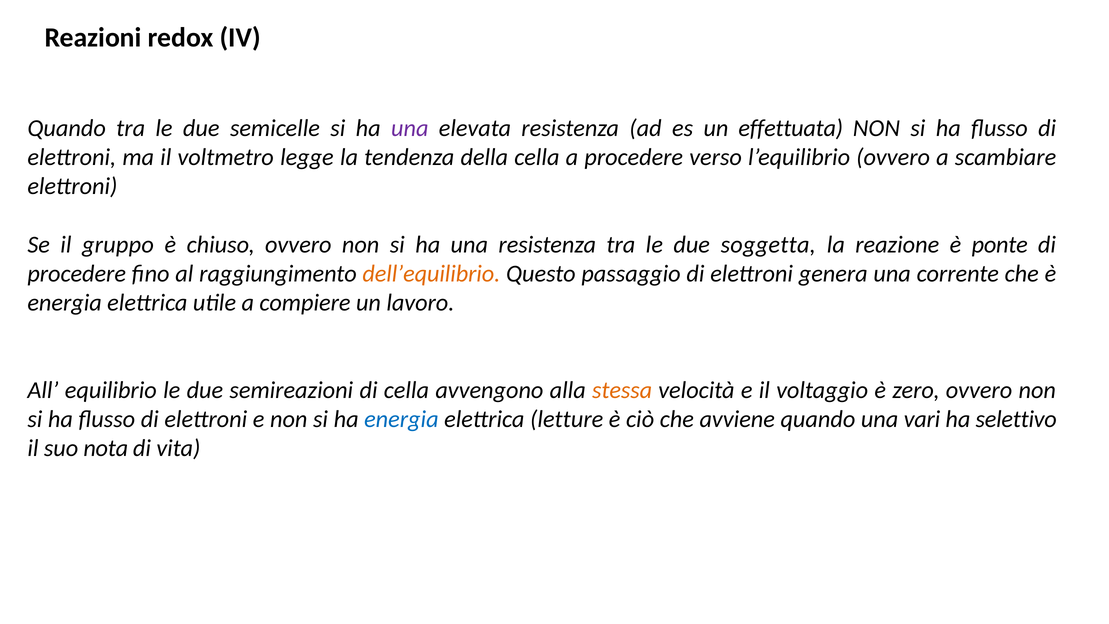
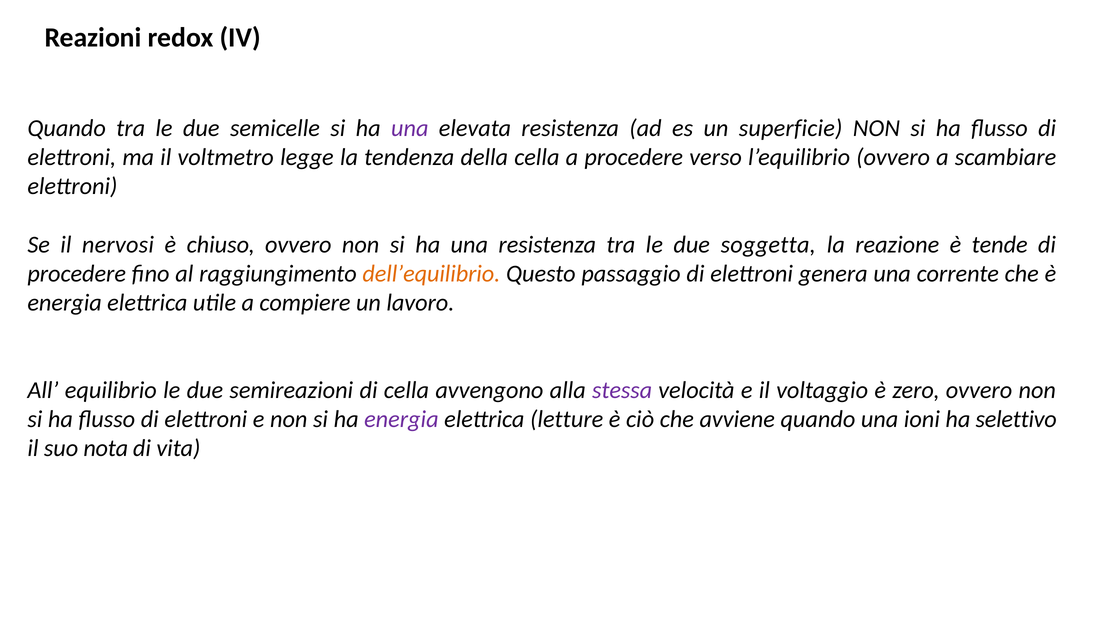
effettuata: effettuata -> superficie (791, 128)
gruppo: gruppo -> nervosi (118, 244)
ponte: ponte -> tende (1000, 244)
stessa colour: orange -> purple (622, 390)
energia colour: blue -> purple (401, 419)
vari: vari -> ioni (922, 419)
